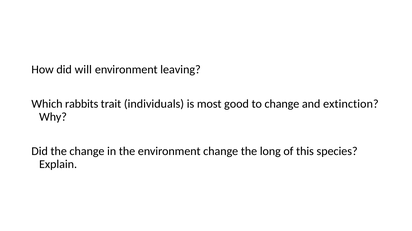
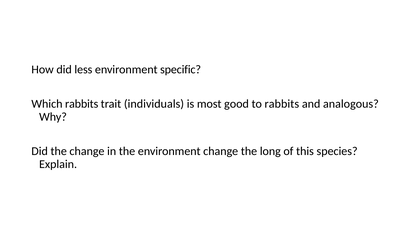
will: will -> less (83, 70)
leaving: leaving -> specific (181, 70)
to change: change -> rabbits (282, 104)
extinction: extinction -> analogous (351, 104)
